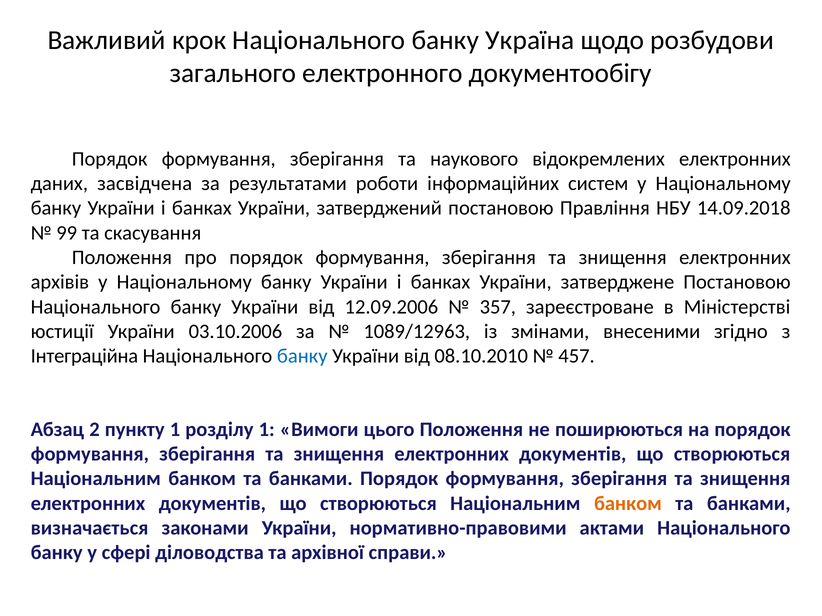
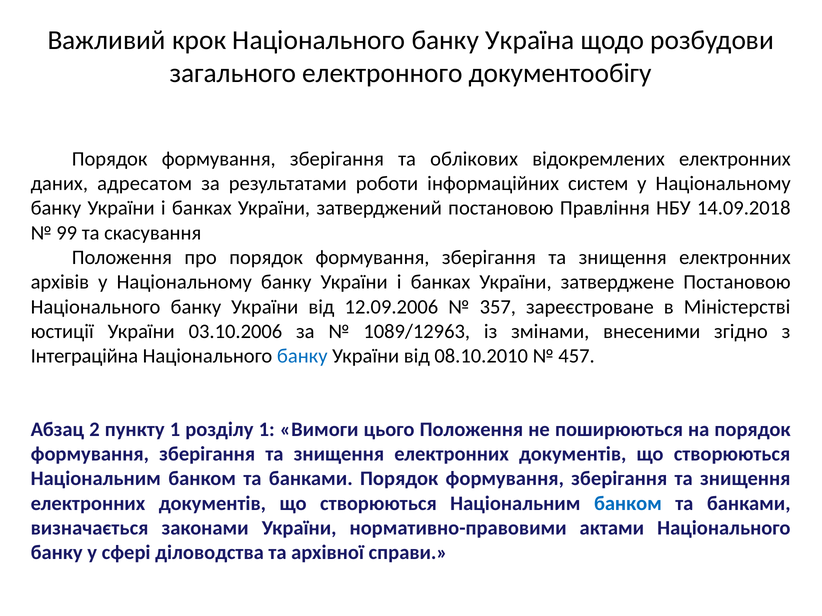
наукового: наукового -> облікових (474, 159)
засвідчена: засвідчена -> адресатом (145, 184)
банком colour: orange -> blue (628, 504)
